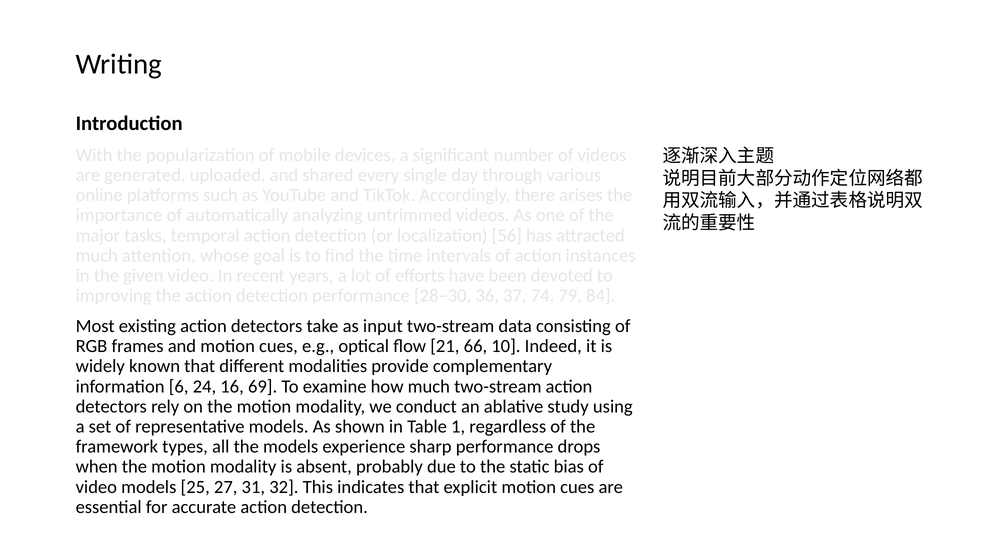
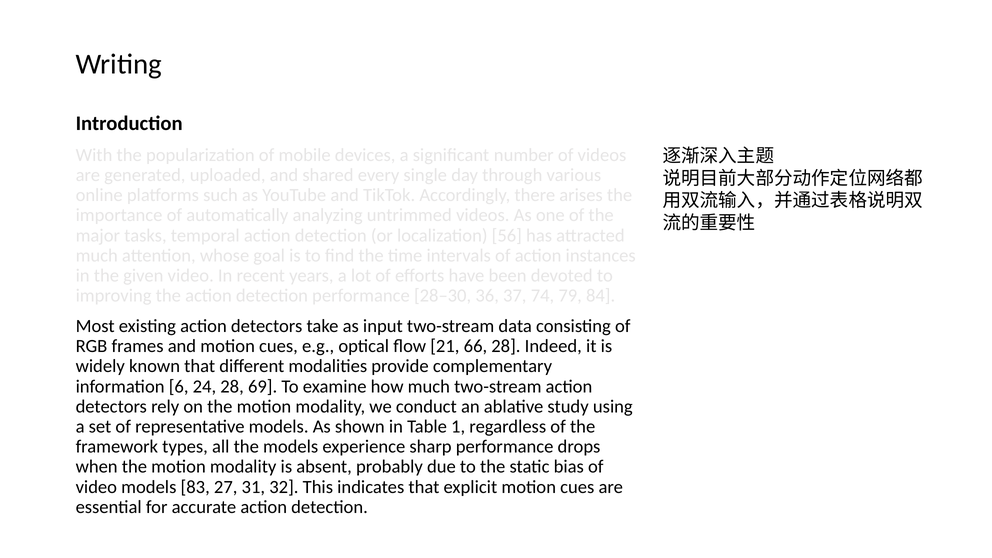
66 10: 10 -> 28 (506, 346)
24 16: 16 -> 28 (232, 386)
25: 25 -> 83 (195, 487)
